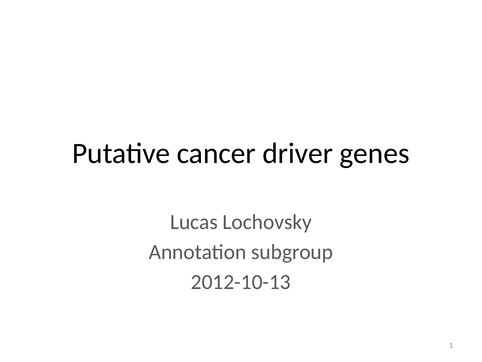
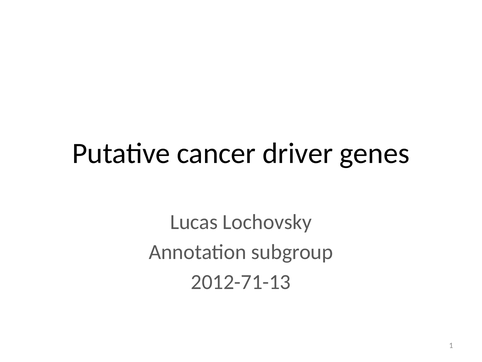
2012-10-13: 2012-10-13 -> 2012-71-13 (241, 282)
